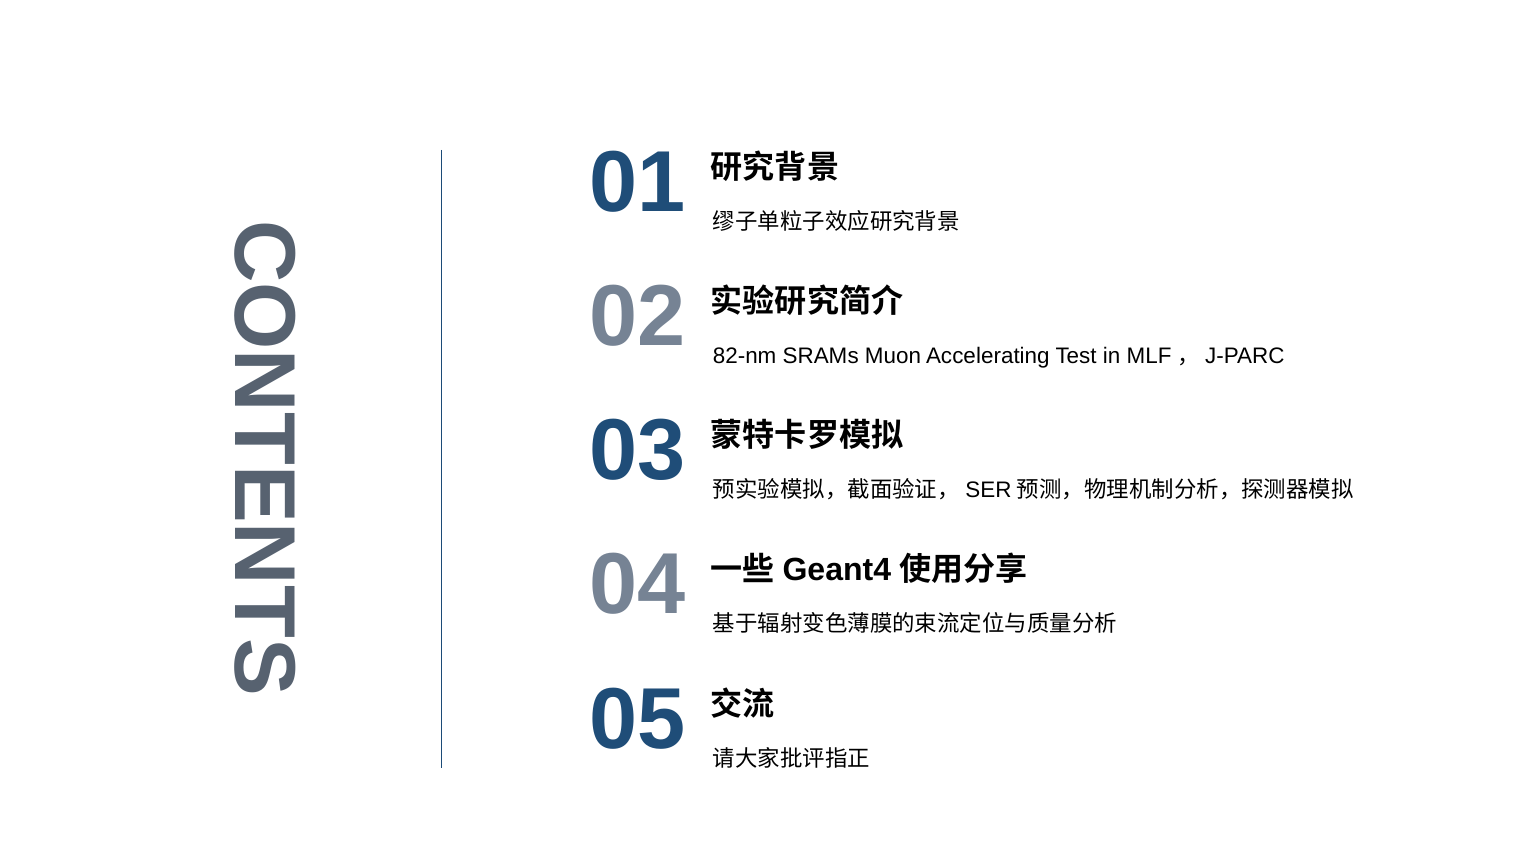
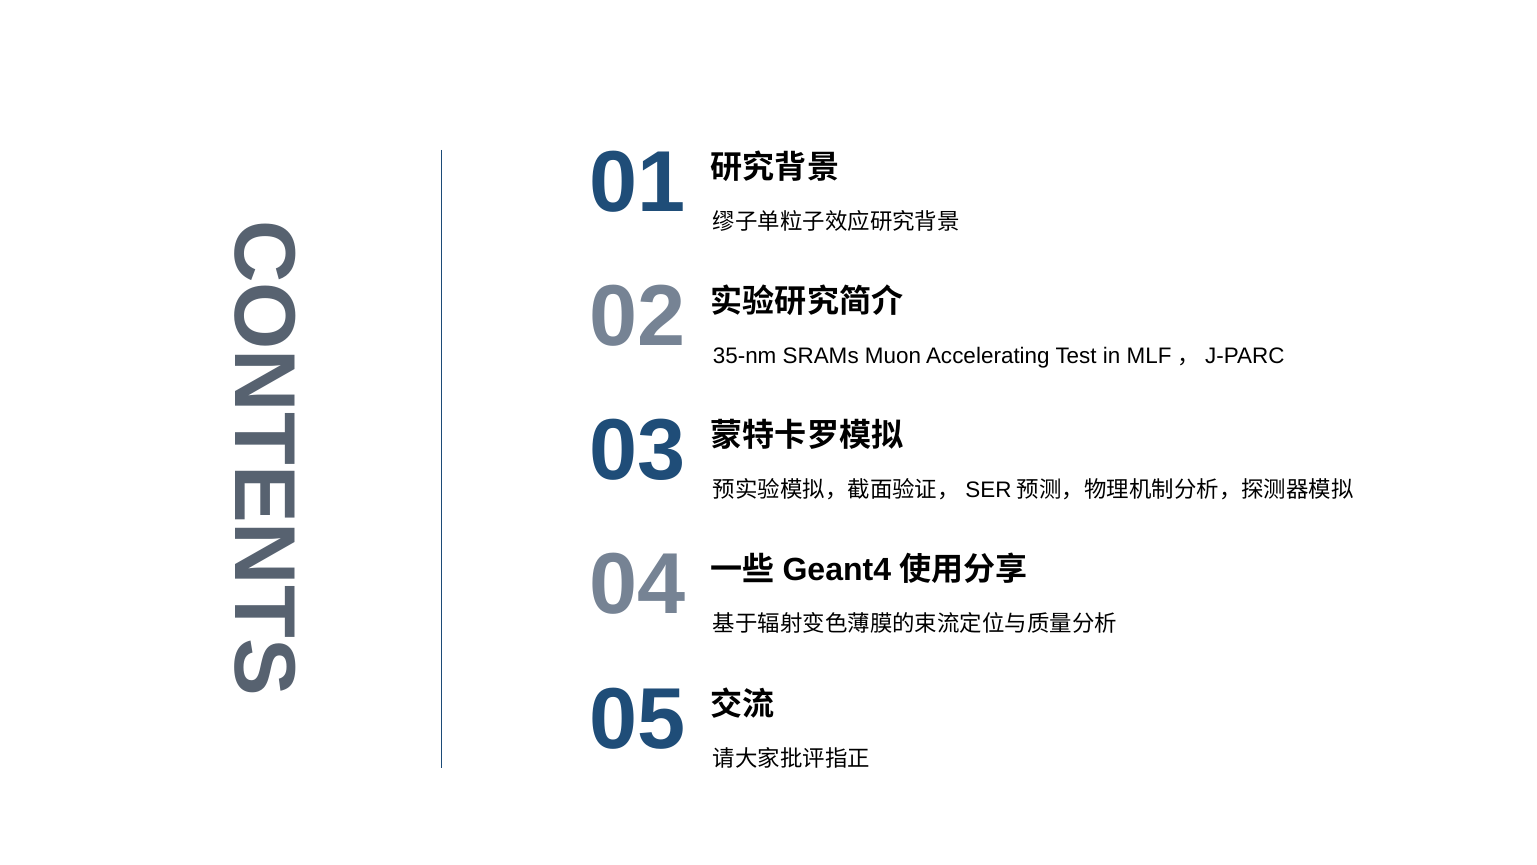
82-nm: 82-nm -> 35-nm (745, 356)
